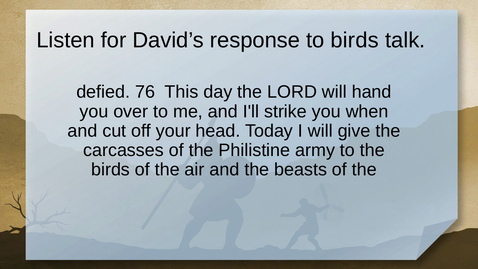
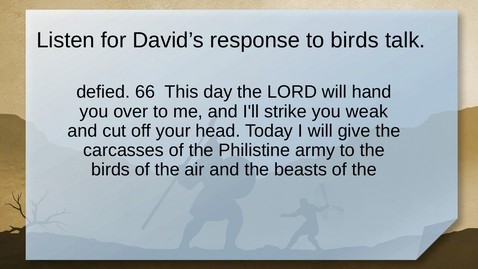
76: 76 -> 66 (145, 92)
when: when -> weak (367, 111)
